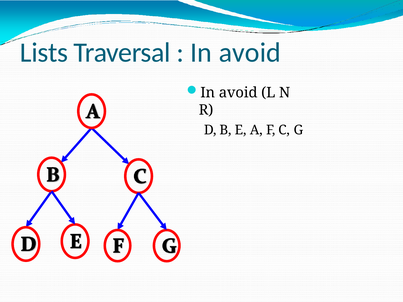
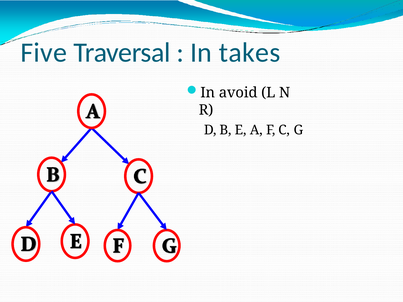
Lists: Lists -> Five (44, 53)
avoid: avoid -> takes (250, 53)
